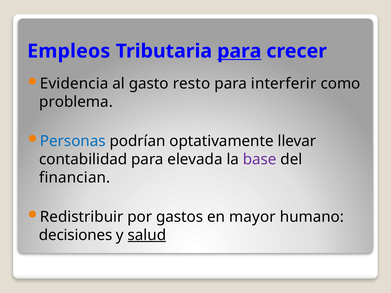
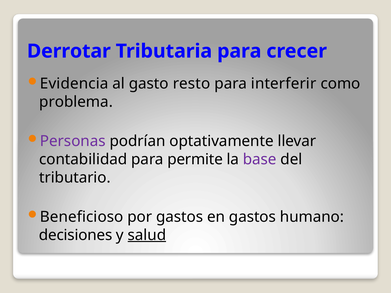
Empleos: Empleos -> Derrotar (69, 51)
para underline: present -> none (239, 51)
Personas colour: blue -> purple (73, 141)
elevada: elevada -> permite (195, 159)
financian: financian -> tributario (75, 178)
Redistribuir: Redistribuir -> Beneficioso (82, 217)
en mayor: mayor -> gastos (252, 217)
